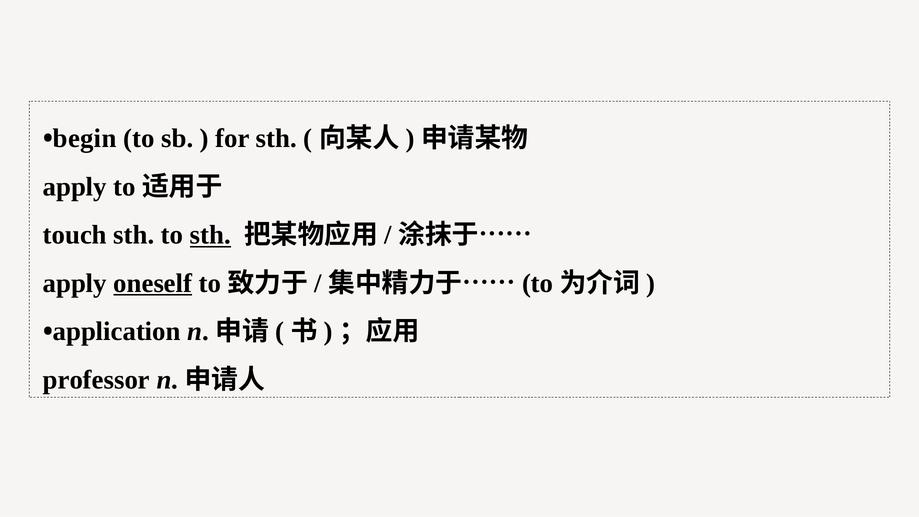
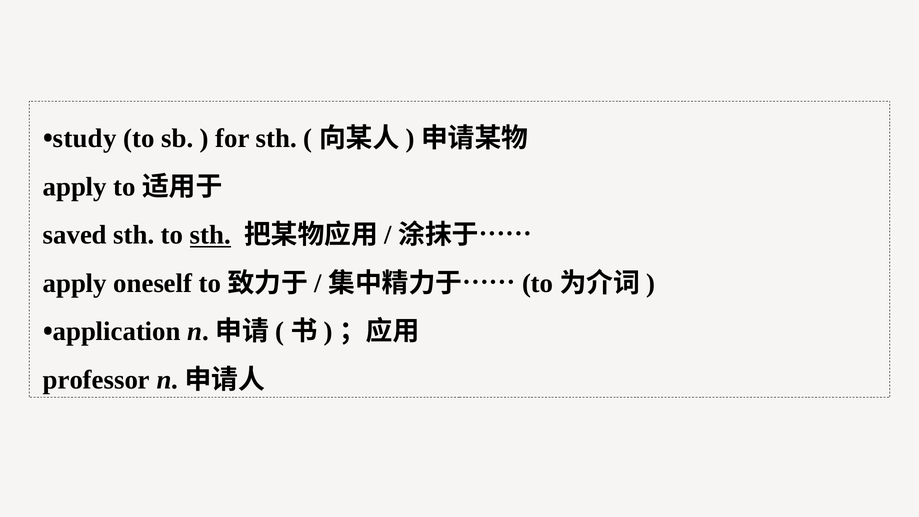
begin: begin -> study (85, 139)
touch: touch -> saved (75, 235)
oneself underline: present -> none (153, 283)
